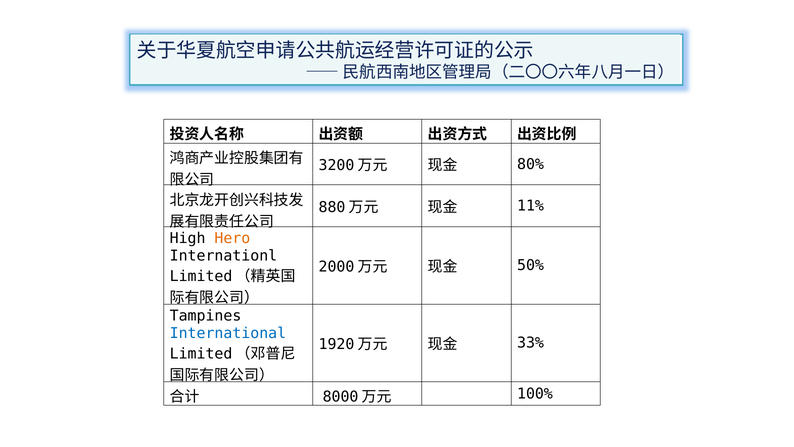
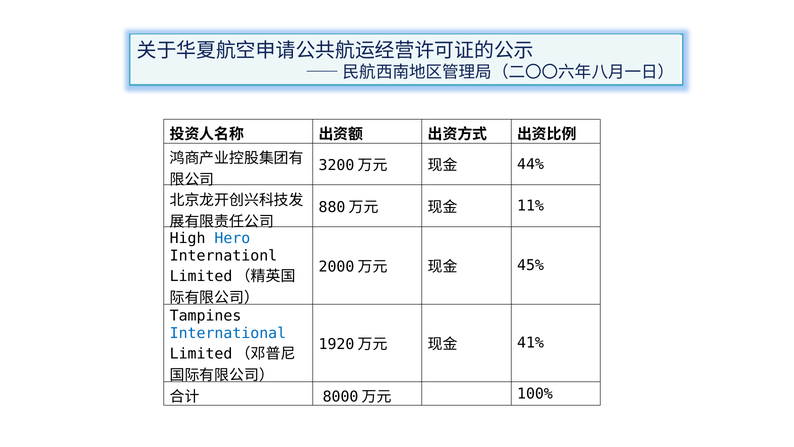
80%: 80% -> 44% (530, 164)
Hero colour: orange -> blue (232, 238)
50%: 50% -> 45% (530, 265)
33%: 33% -> 41% (530, 343)
